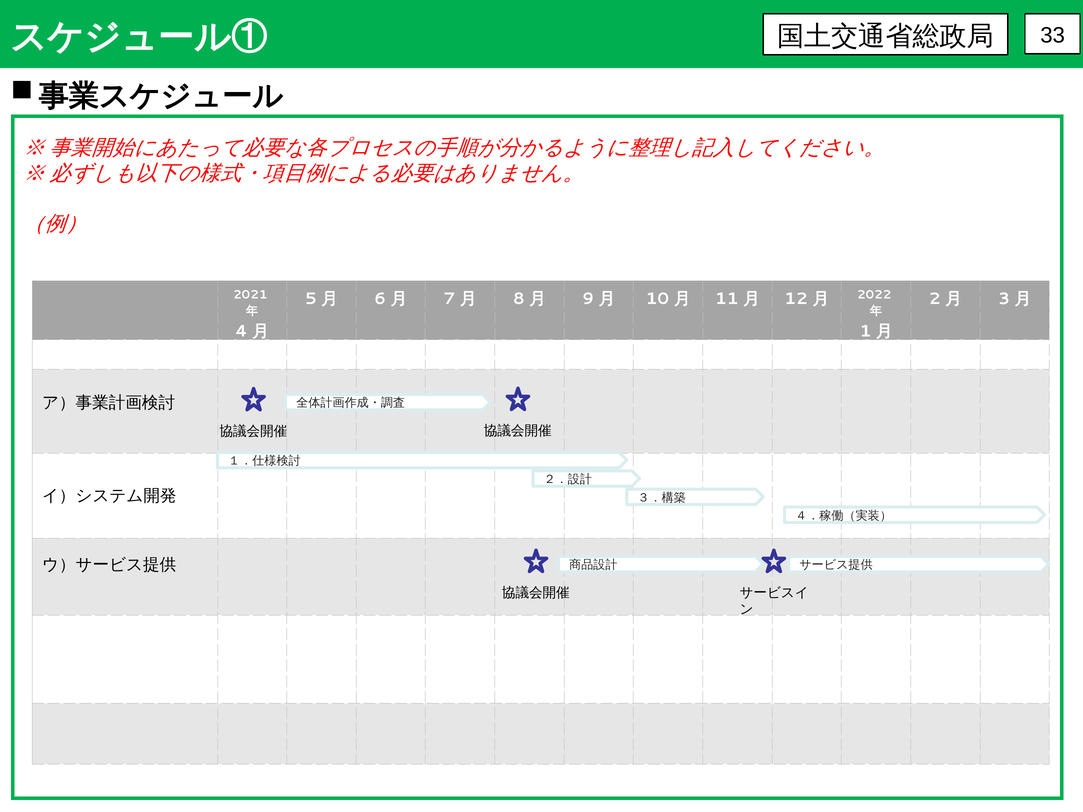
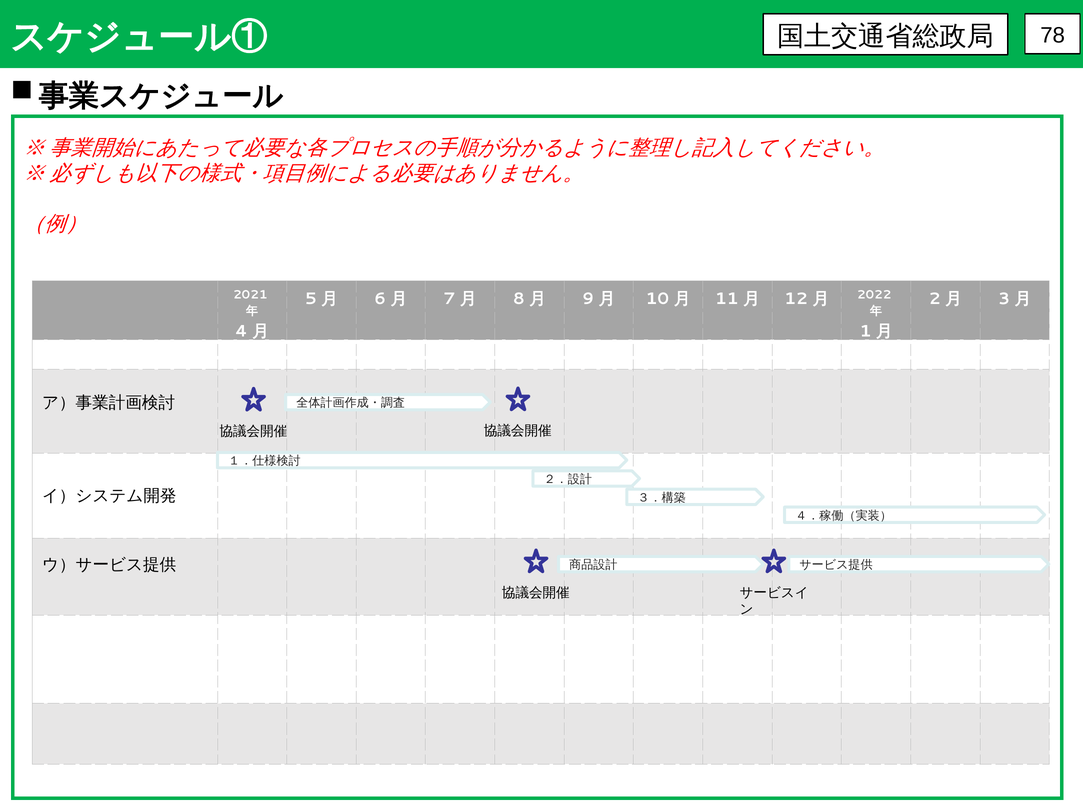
33: 33 -> 78 (1053, 35)
